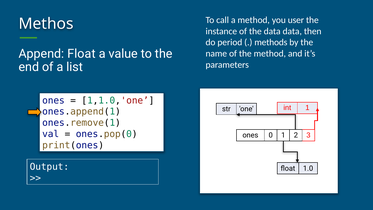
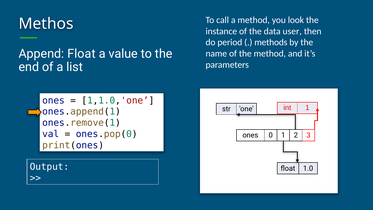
user: user -> look (296, 20)
data data: data -> user (292, 31)
